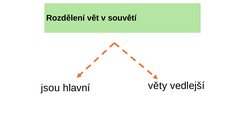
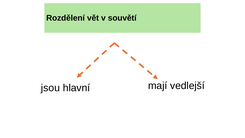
věty: věty -> mají (158, 86)
